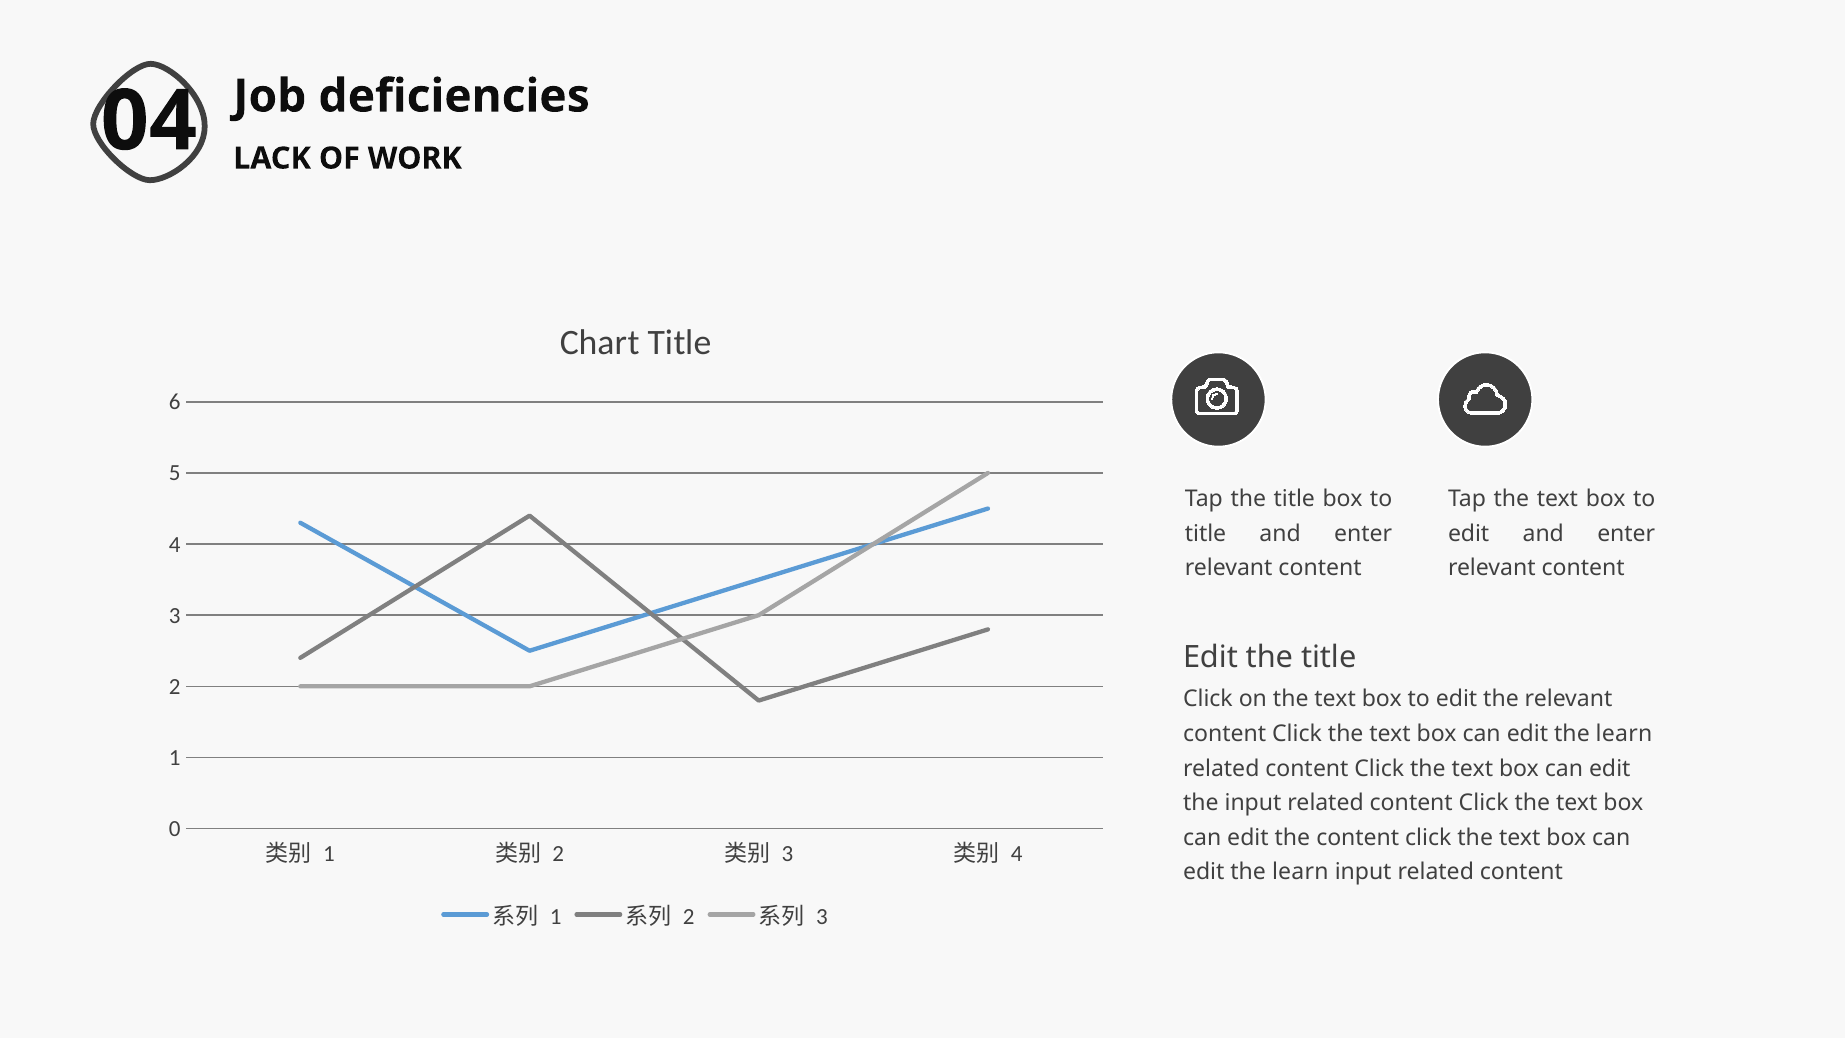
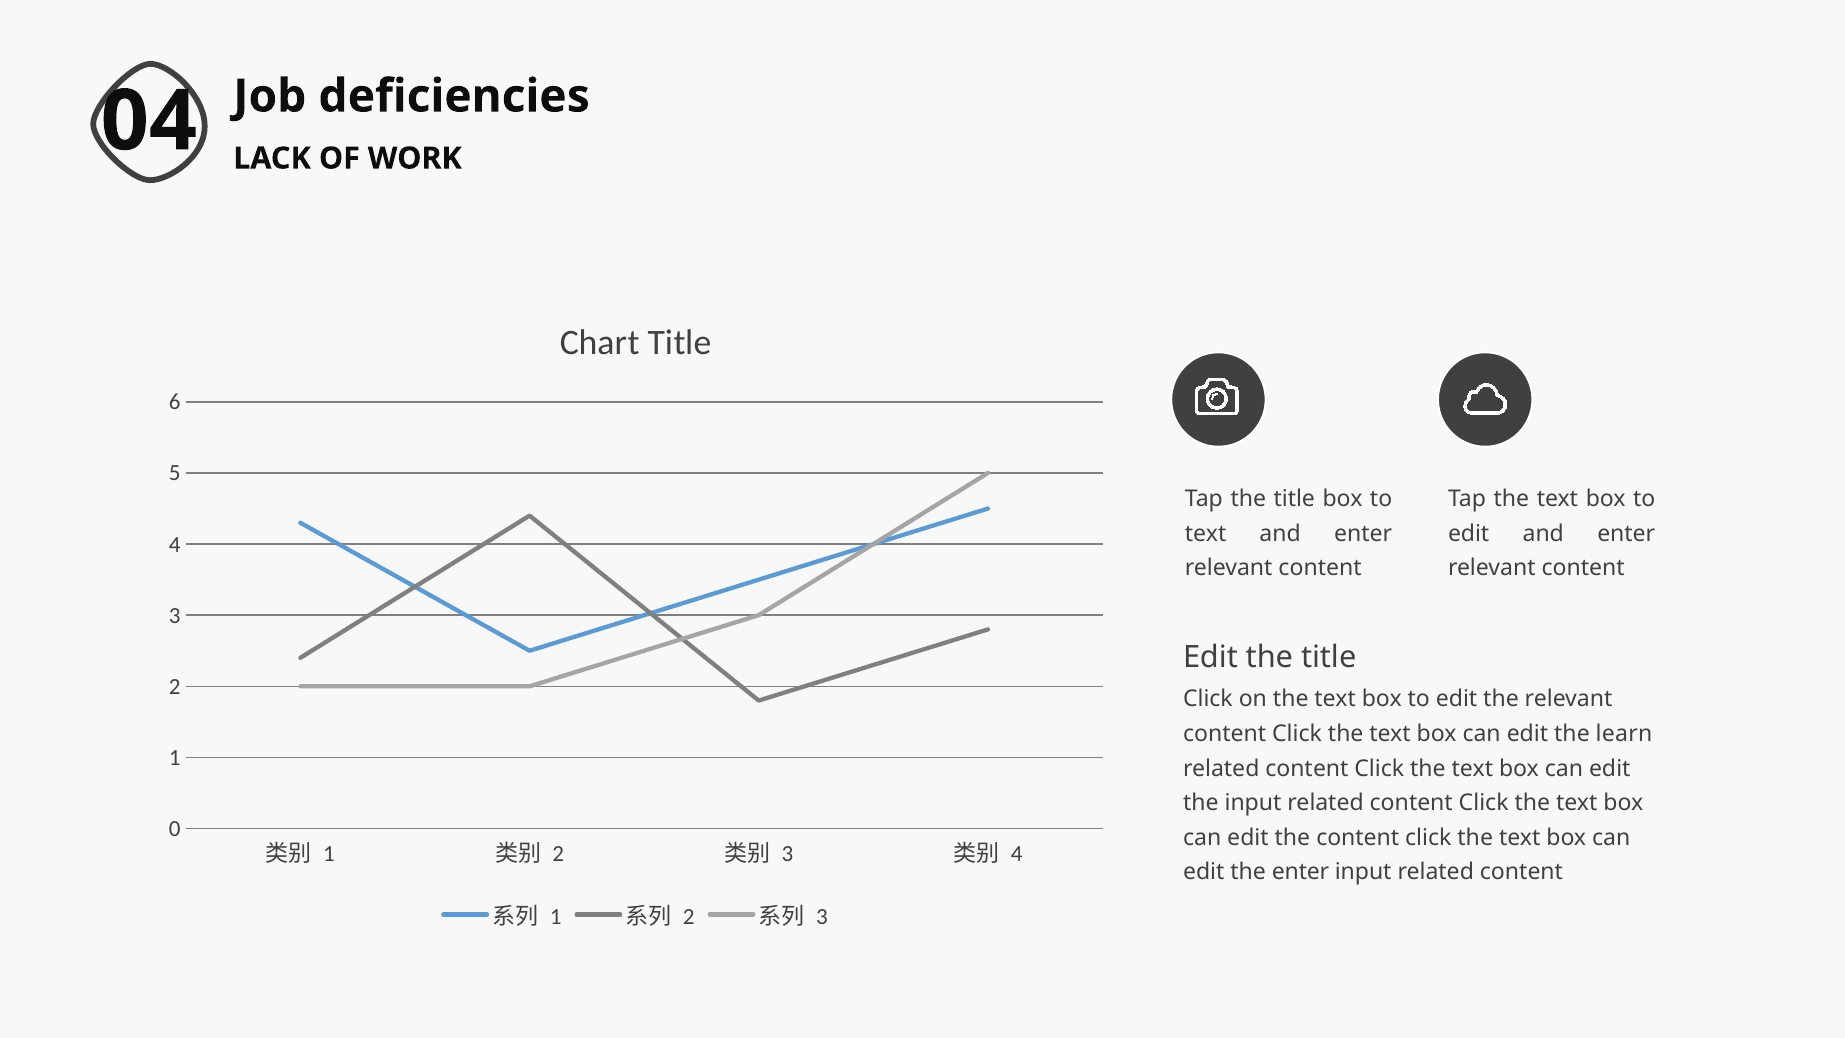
title: title -> text (1206, 533)
learn: learn -> enter (1301, 872)
